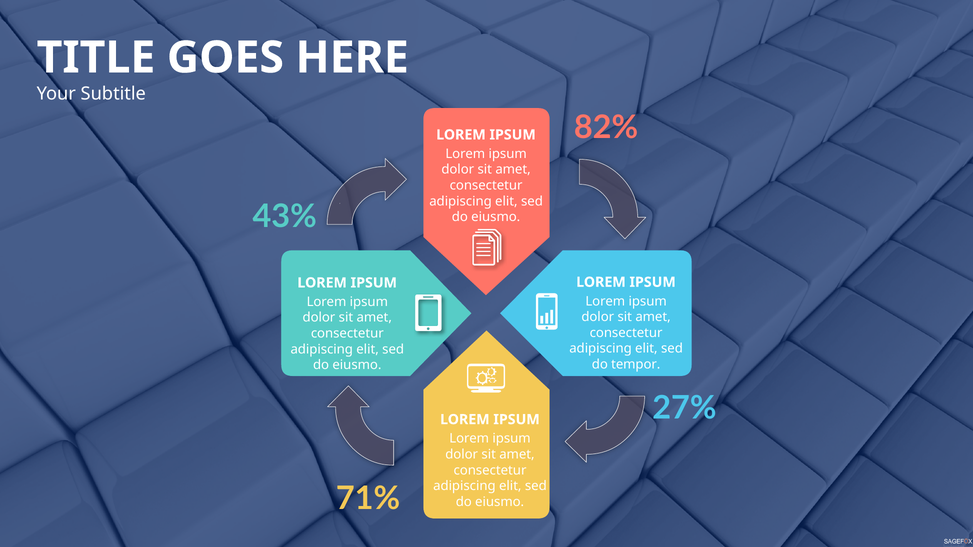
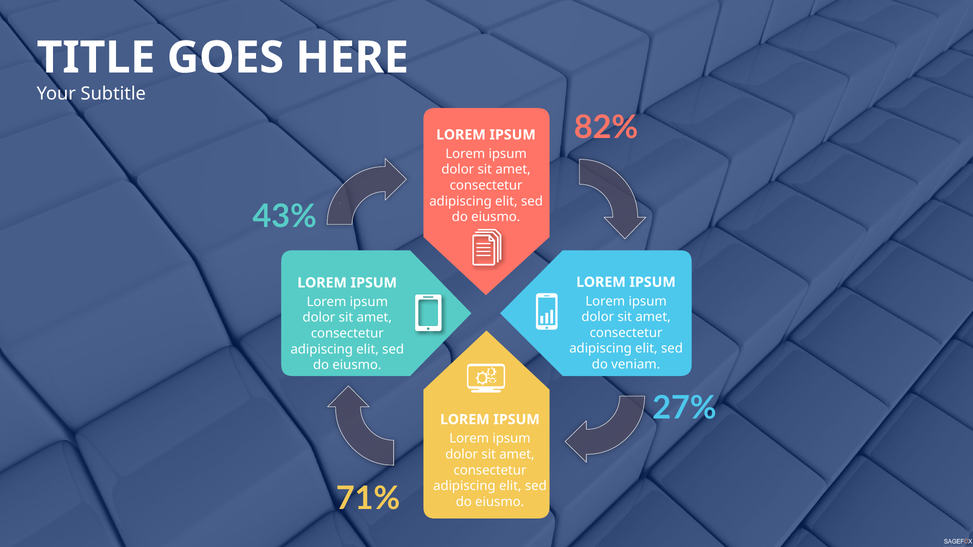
tempor: tempor -> veniam (636, 365)
